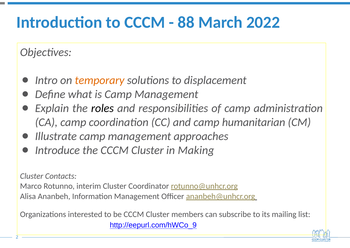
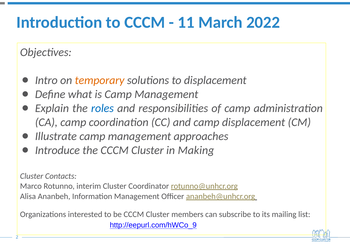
88: 88 -> 11 (186, 22)
roles colour: black -> blue (102, 108)
camp humanitarian: humanitarian -> displacement (254, 122)
